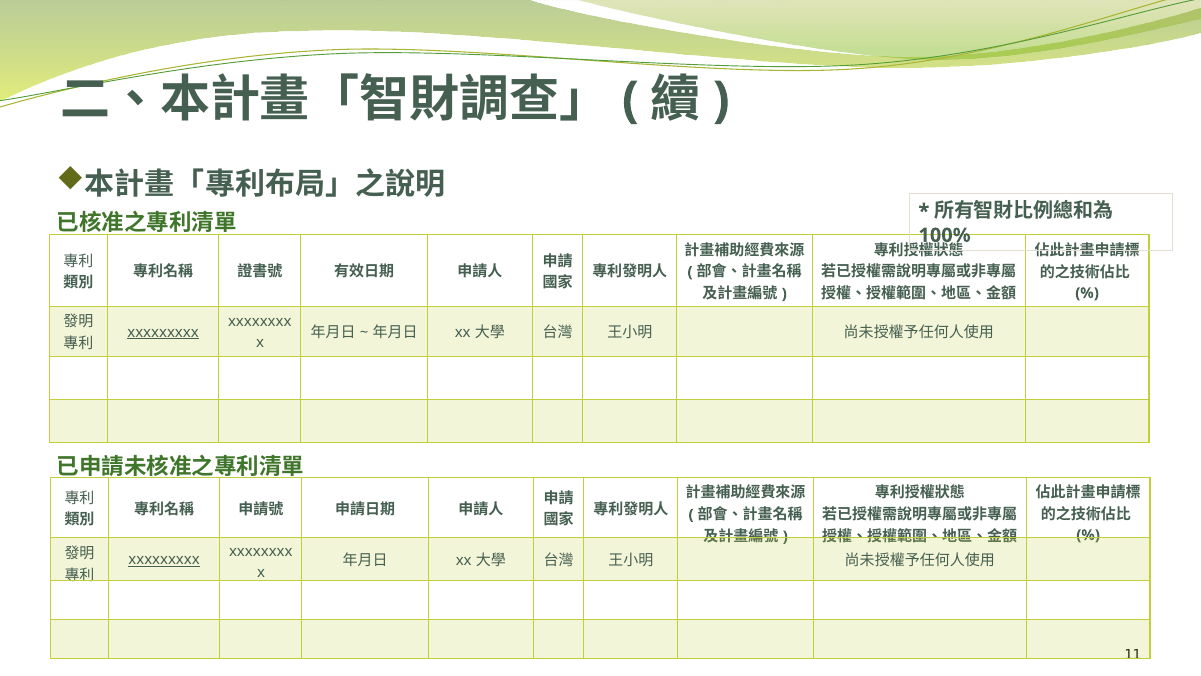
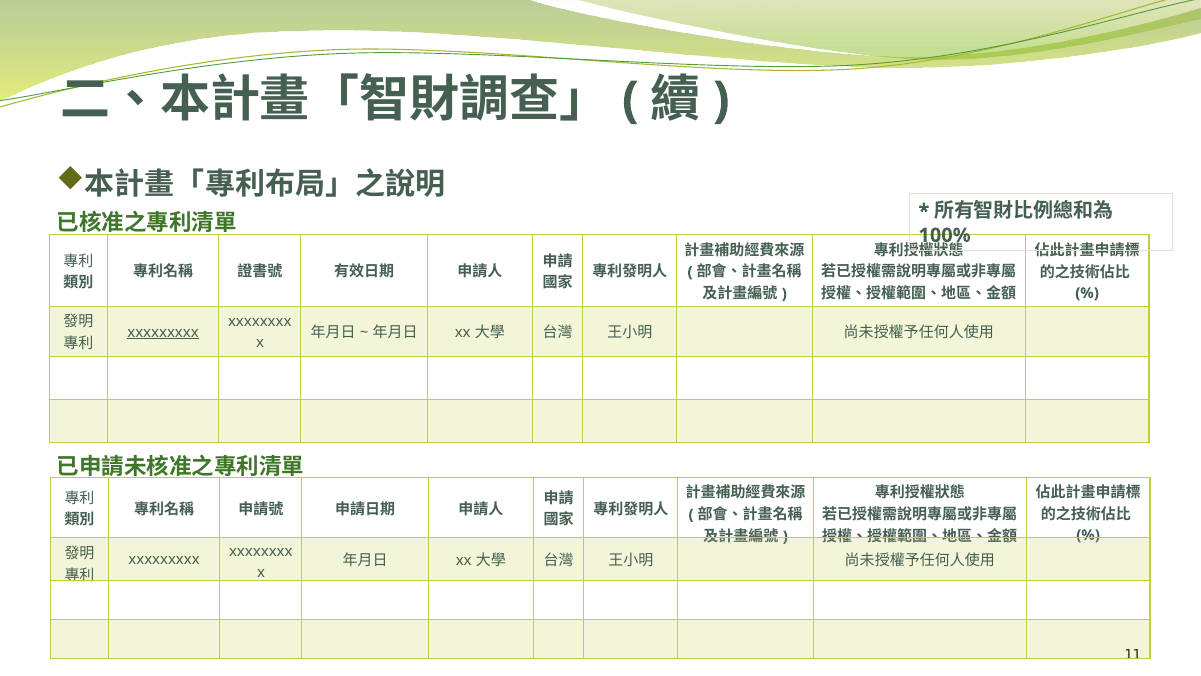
xxxxxxxxx underline: present -> none (164, 559)
